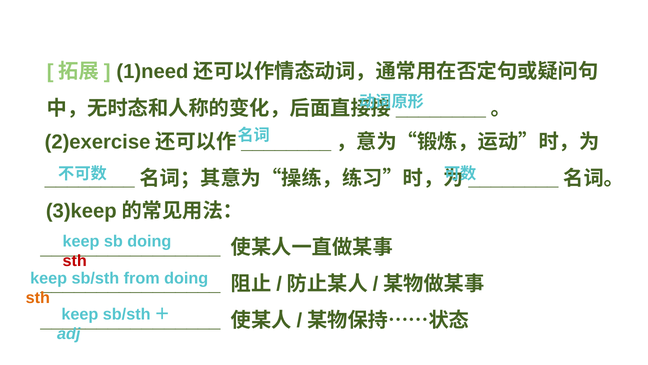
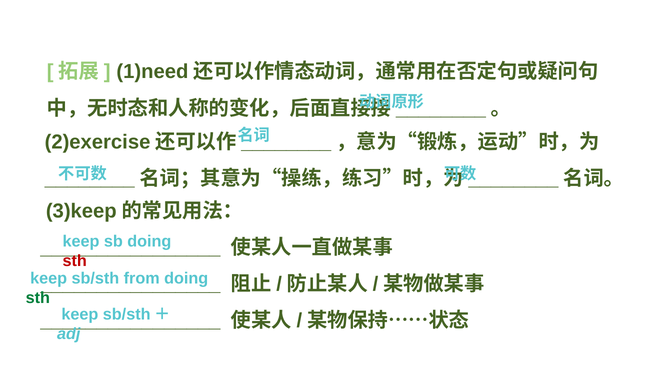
sth colour: orange -> green (38, 298)
